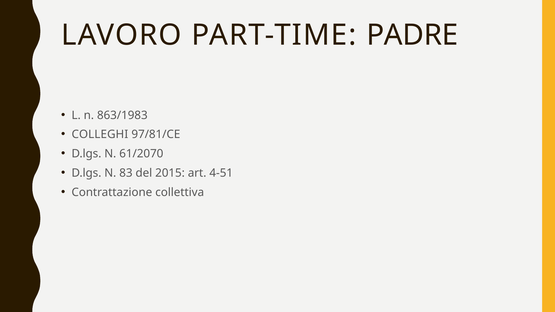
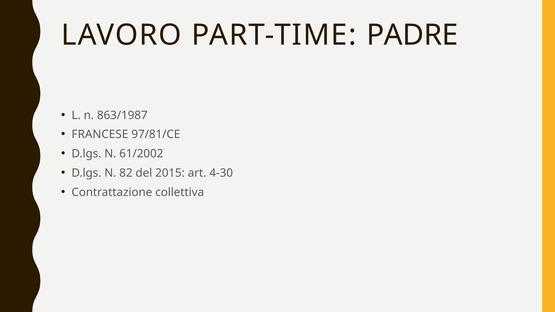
863/1983: 863/1983 -> 863/1987 (122, 115)
COLLEGHI: COLLEGHI -> FRANCESE (100, 135)
61/2070: 61/2070 -> 61/2002 (141, 154)
83: 83 -> 82 (126, 173)
4-51: 4-51 -> 4-30 (221, 173)
